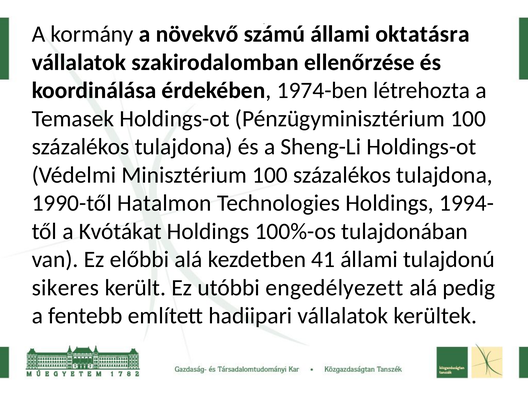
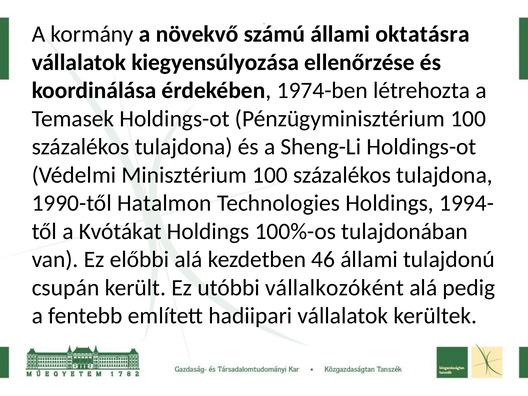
szakirodalomban: szakirodalomban -> kiegyensúlyozása (215, 62)
41: 41 -> 46 (323, 260)
sikeres: sikeres -> csupán (66, 288)
engedélyezett: engedélyezett -> vállalkozóként (335, 288)
